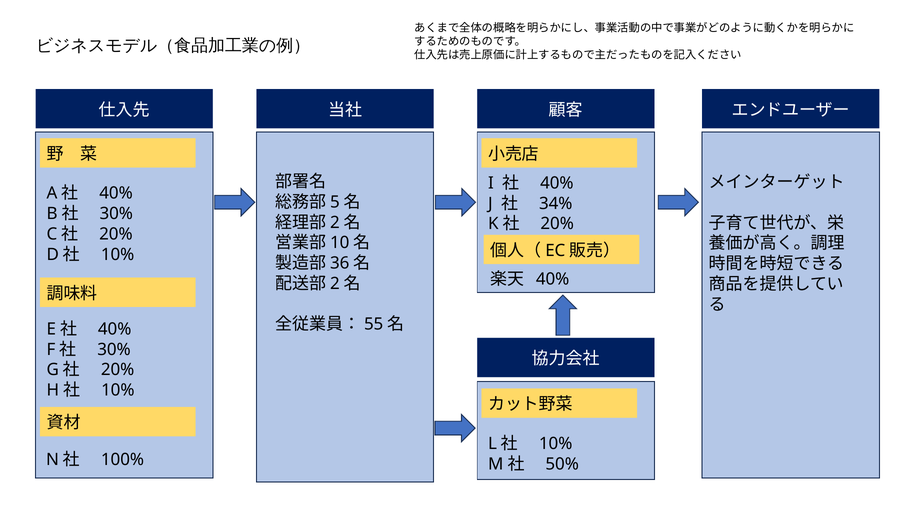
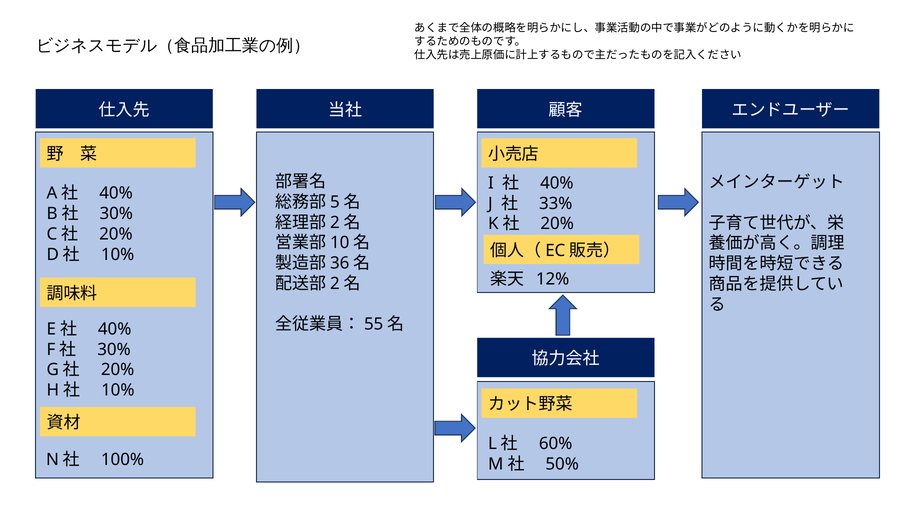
34%: 34% -> 33% (556, 203)
40%: 40% -> 12% (553, 279)
10%: 10% -> 60% (556, 443)
